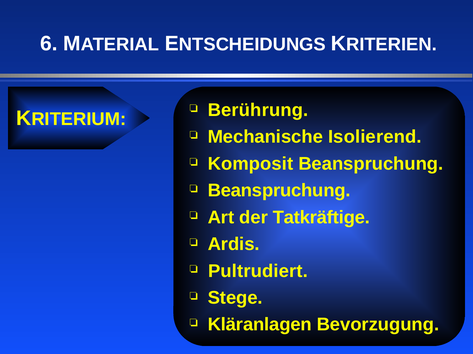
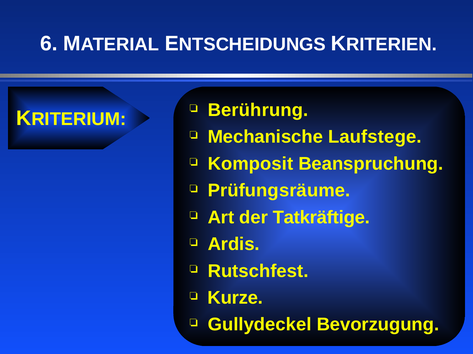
Isolierend: Isolierend -> Laufstege (375, 137)
Beanspruchung: Beanspruchung -> Prüfungsräume (279, 191)
Pultrudiert: Pultrudiert -> Rutschfest (258, 272)
Stege: Stege -> Kurze (235, 298)
Kläranlagen: Kläranlagen -> Gullydeckel (260, 325)
